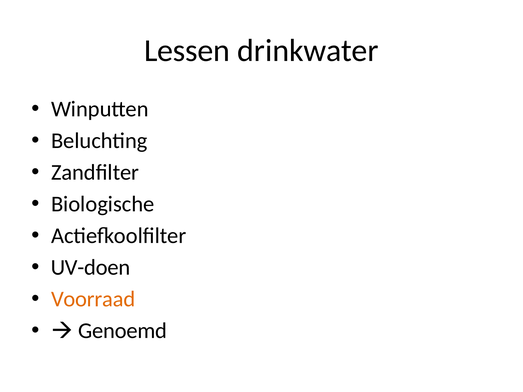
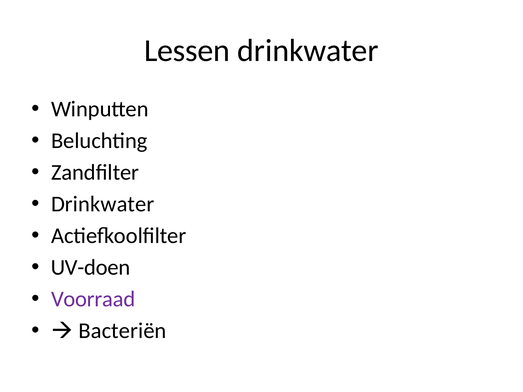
Biologische: Biologische -> Drinkwater (103, 204)
Voorraad colour: orange -> purple (93, 299)
Genoemd: Genoemd -> Bacteriën (123, 331)
